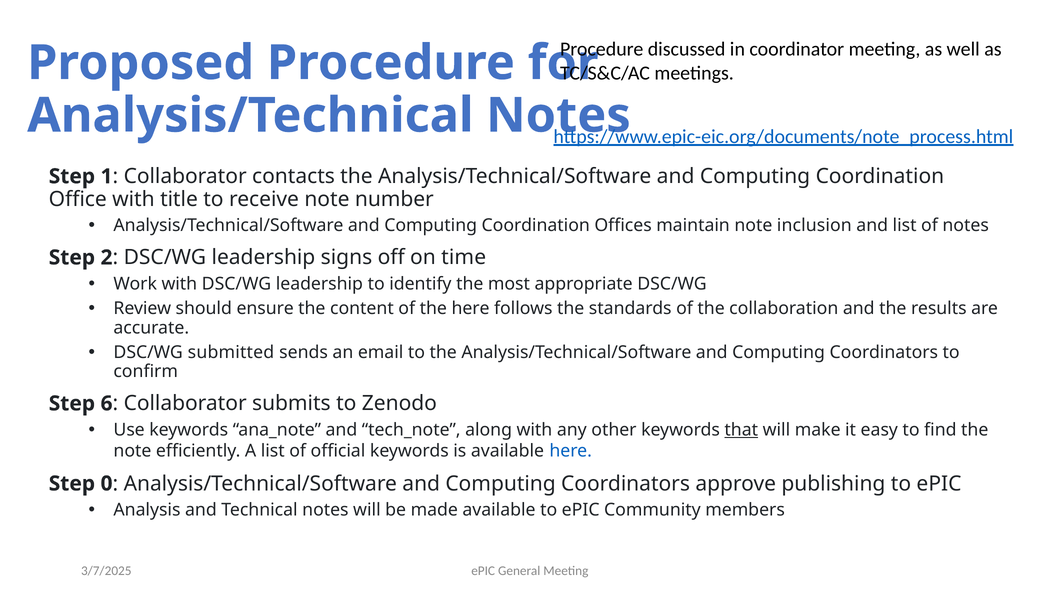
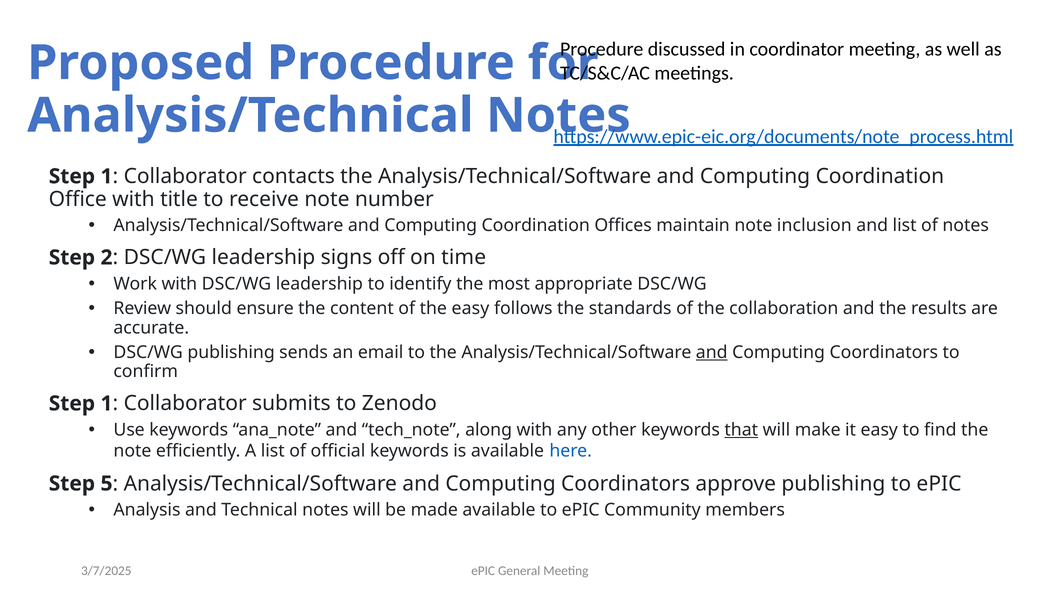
the here: here -> easy (470, 309)
DSC/WG submitted: submitted -> publishing (231, 352)
and underline: none -> present (712, 352)
6: 6 -> 1 (107, 403)
0: 0 -> 5 (107, 484)
